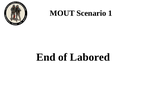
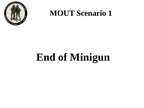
Labored: Labored -> Minigun (90, 57)
